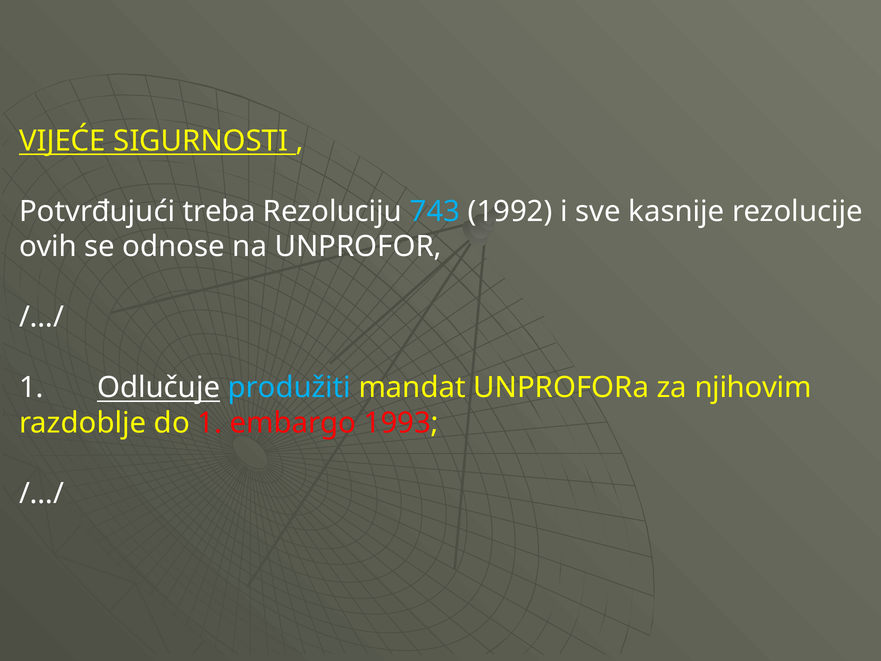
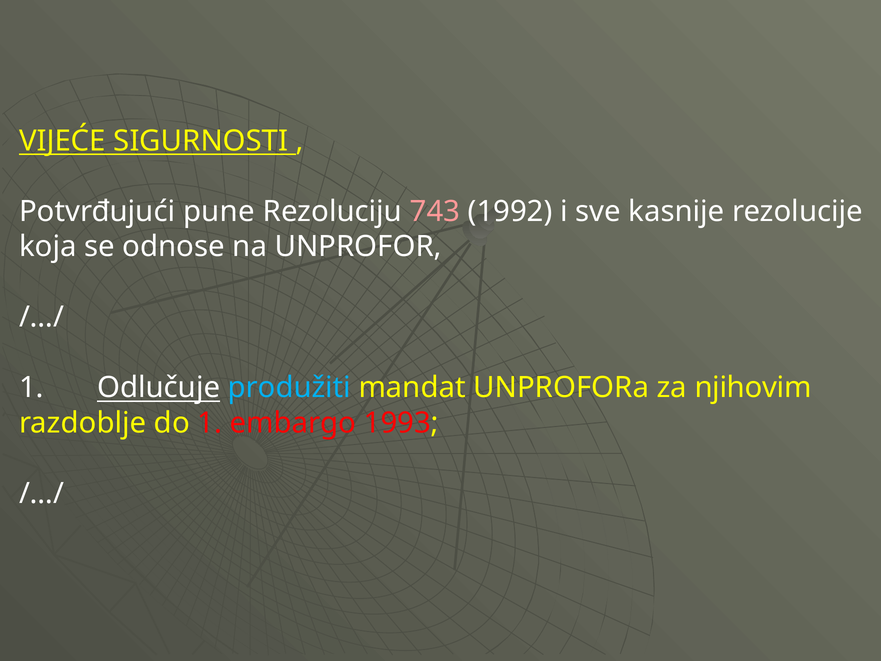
treba: treba -> pune (219, 211)
743 colour: light blue -> pink (435, 211)
ovih: ovih -> koja (48, 247)
